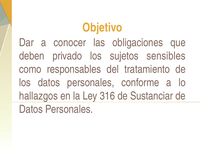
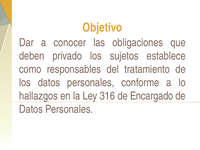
sensibles: sensibles -> establece (166, 56)
Sustanciar: Sustanciar -> Encargado (152, 96)
